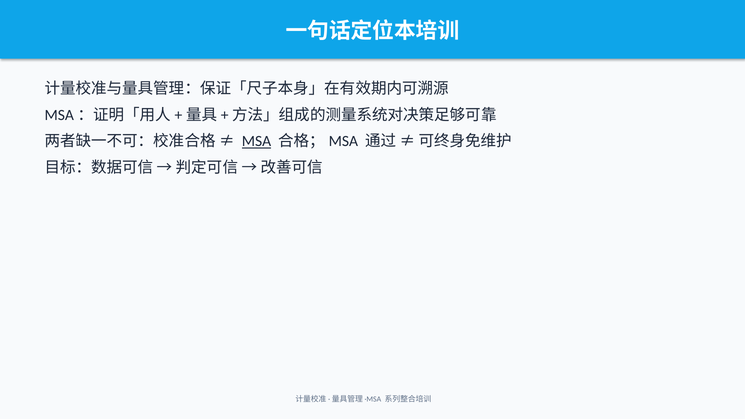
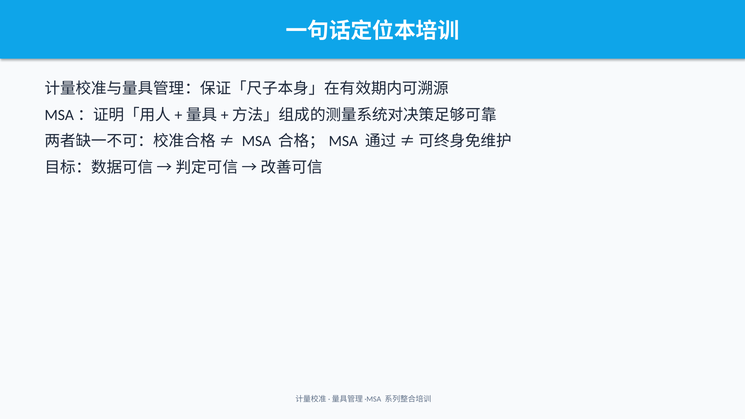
MSA underline: present -> none (256, 141)
